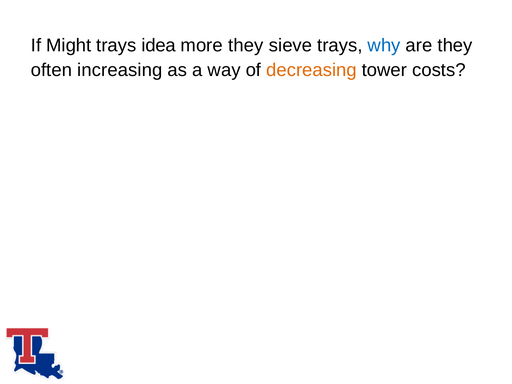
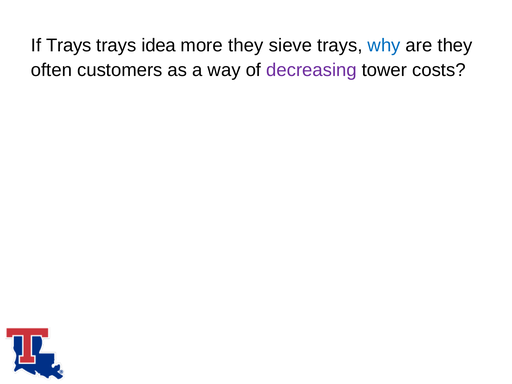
If Might: Might -> Trays (69, 46)
increasing: increasing -> customers (120, 70)
decreasing colour: orange -> purple (311, 70)
